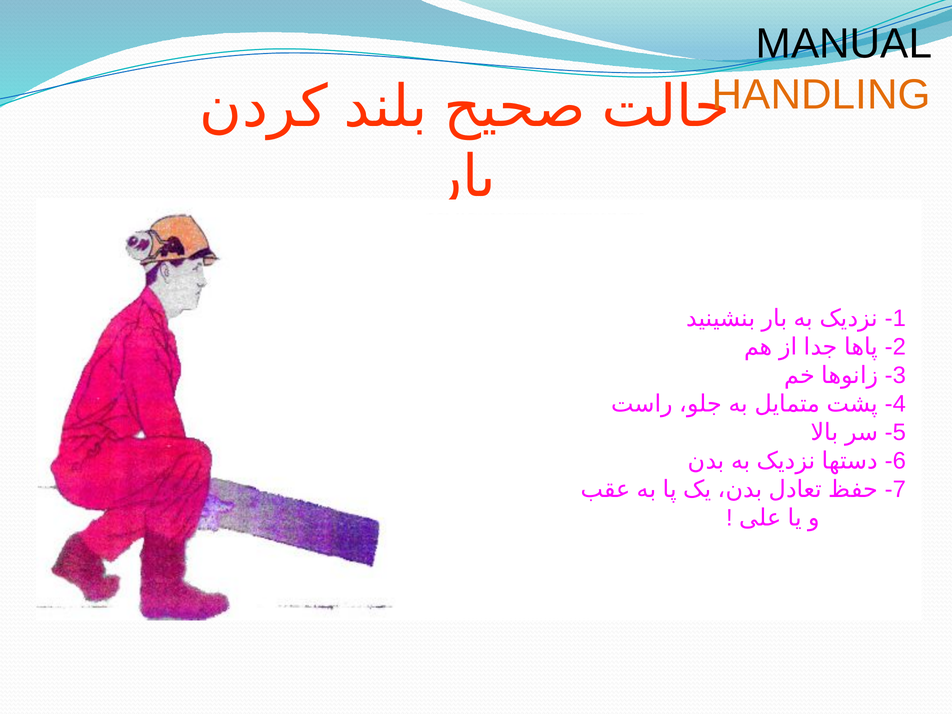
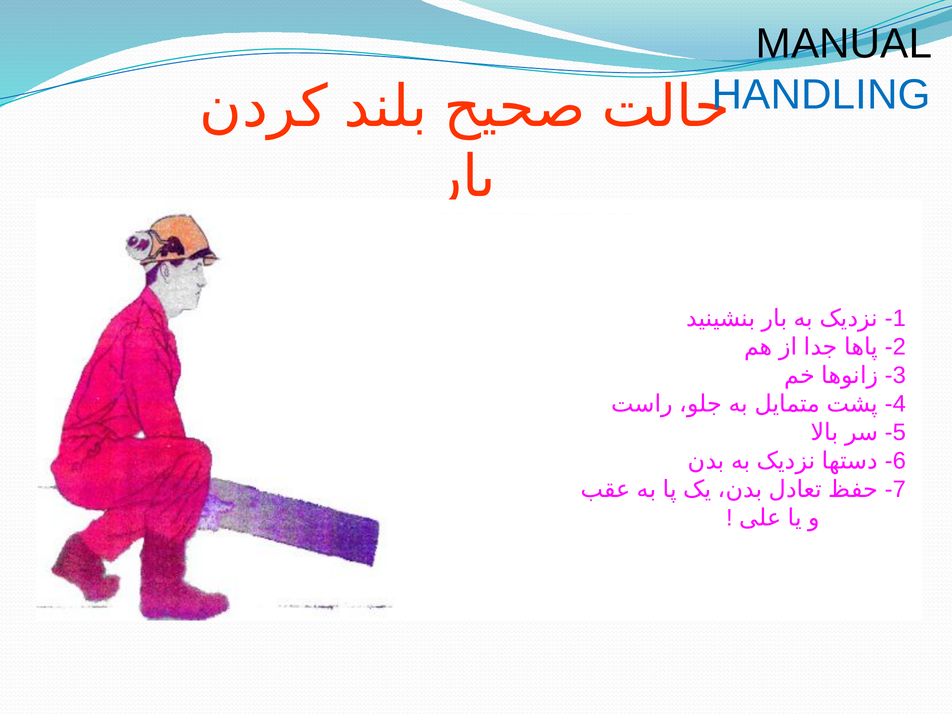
HANDLING colour: orange -> blue (821, 95)
